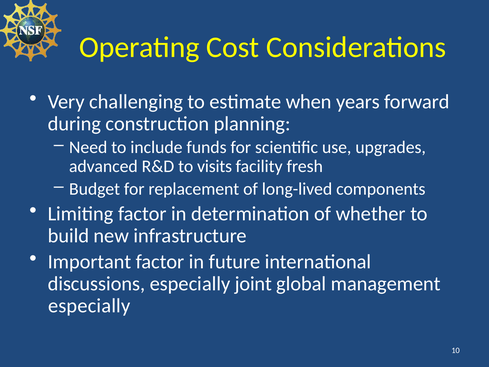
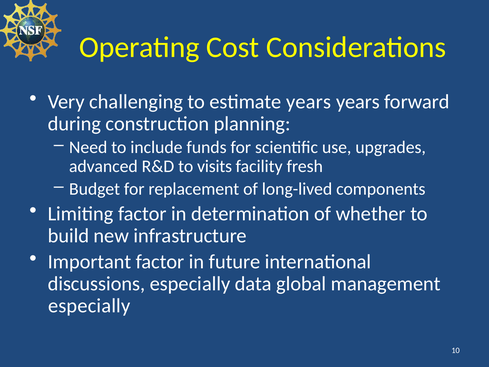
estimate when: when -> years (309, 102)
joint: joint -> data (253, 284)
